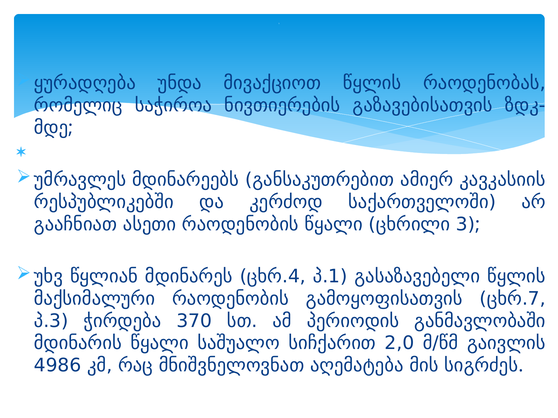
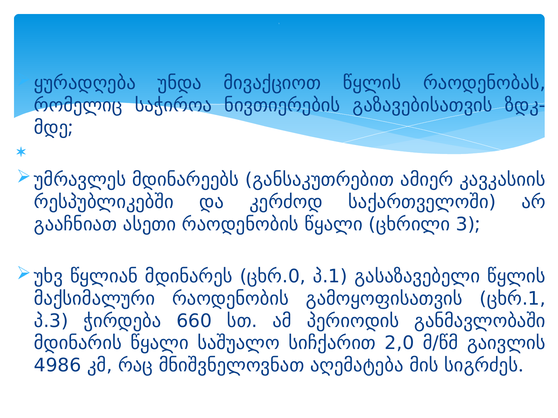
ცხრ.4: ცხრ.4 -> ცხრ.0 (273, 277)
ცხრ.7: ცხრ.7 -> ცხრ.1 (513, 299)
370: 370 -> 660 (194, 321)
